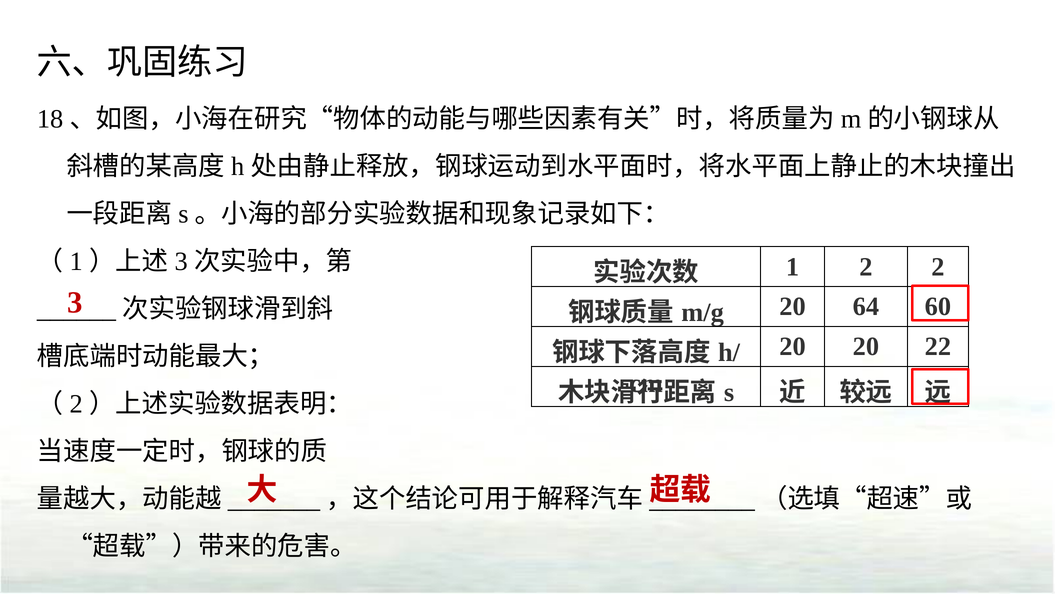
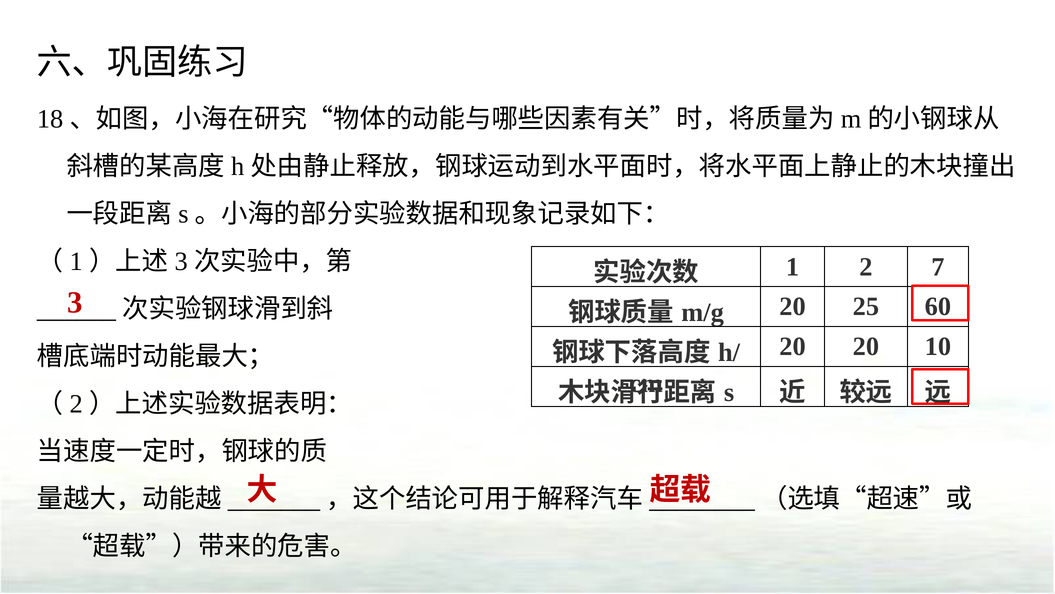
2 2: 2 -> 7 (938, 267)
64: 64 -> 25 (866, 306)
22: 22 -> 10 (938, 346)
